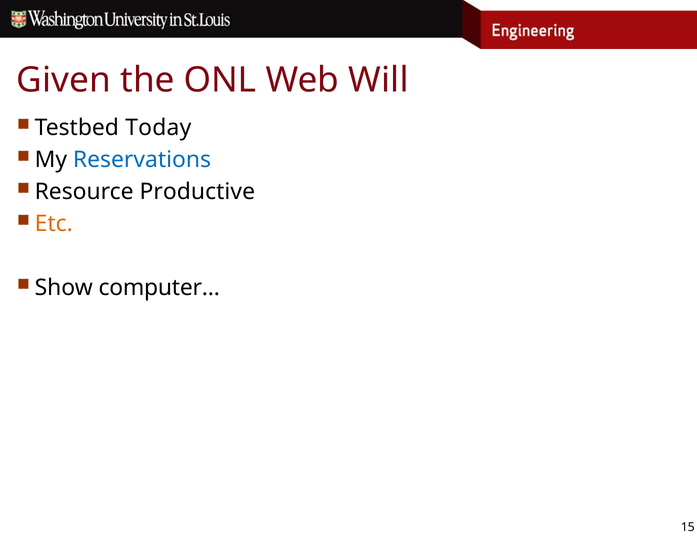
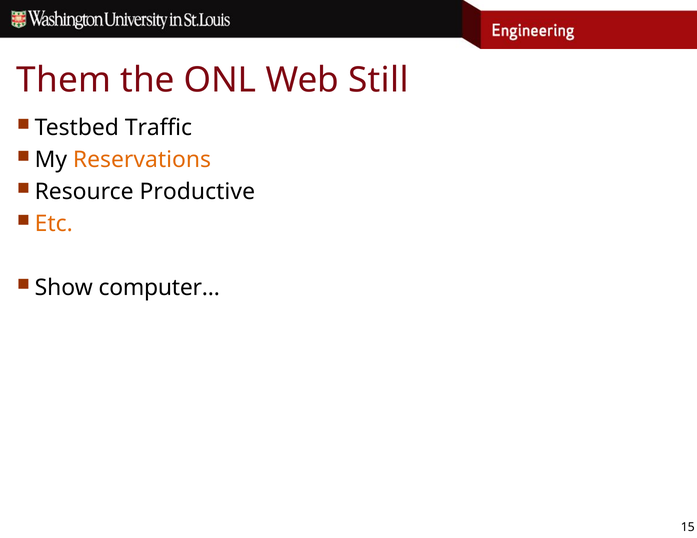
Given: Given -> Them (64, 80)
Will: Will -> Still (378, 80)
Today: Today -> Traffic (158, 128)
Reservations colour: blue -> orange (142, 160)
